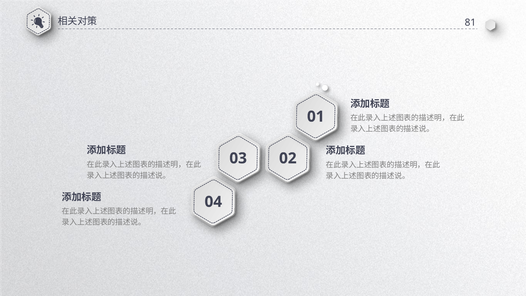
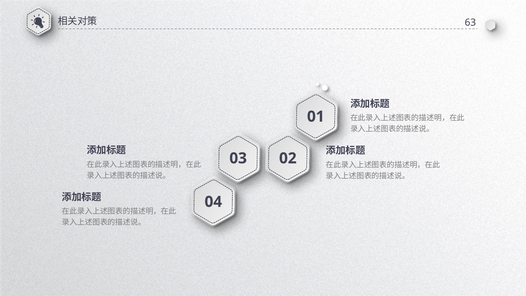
81: 81 -> 63 (470, 22)
